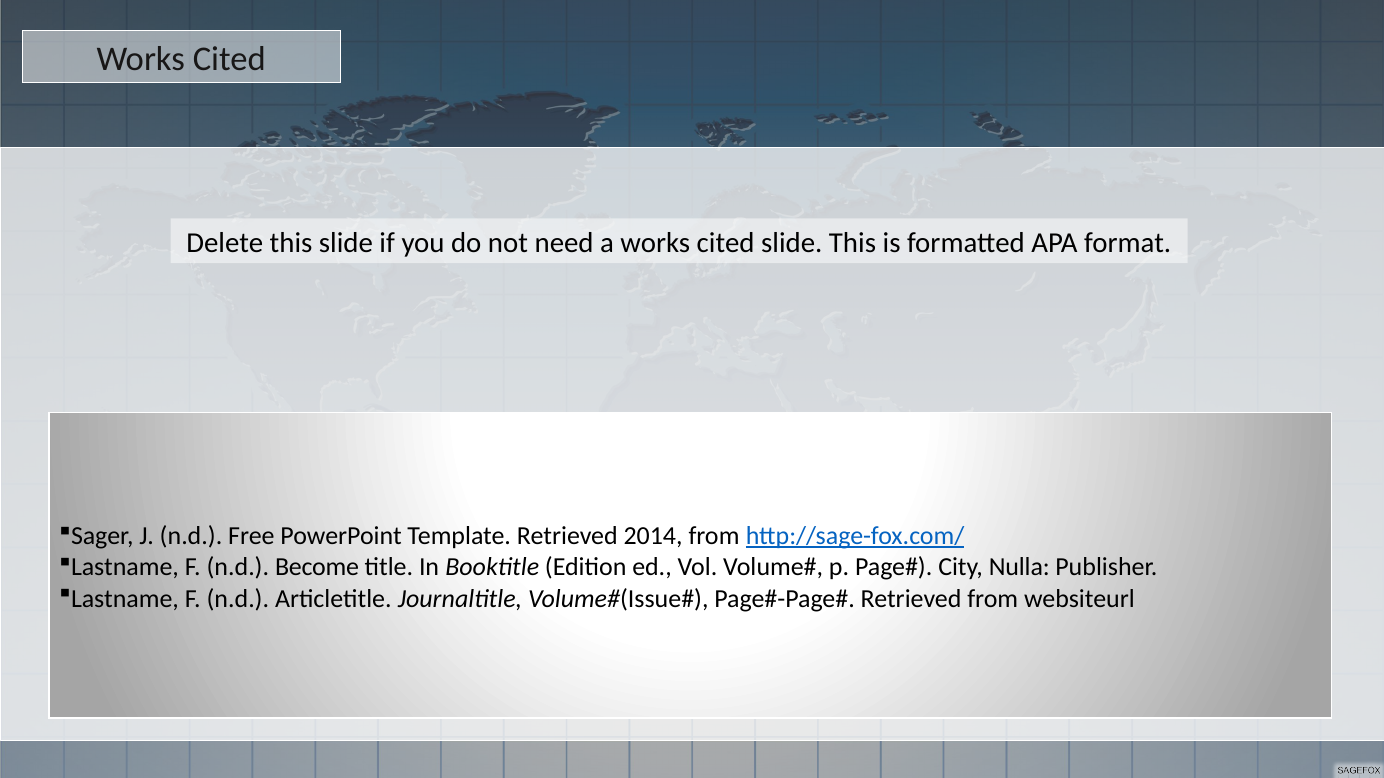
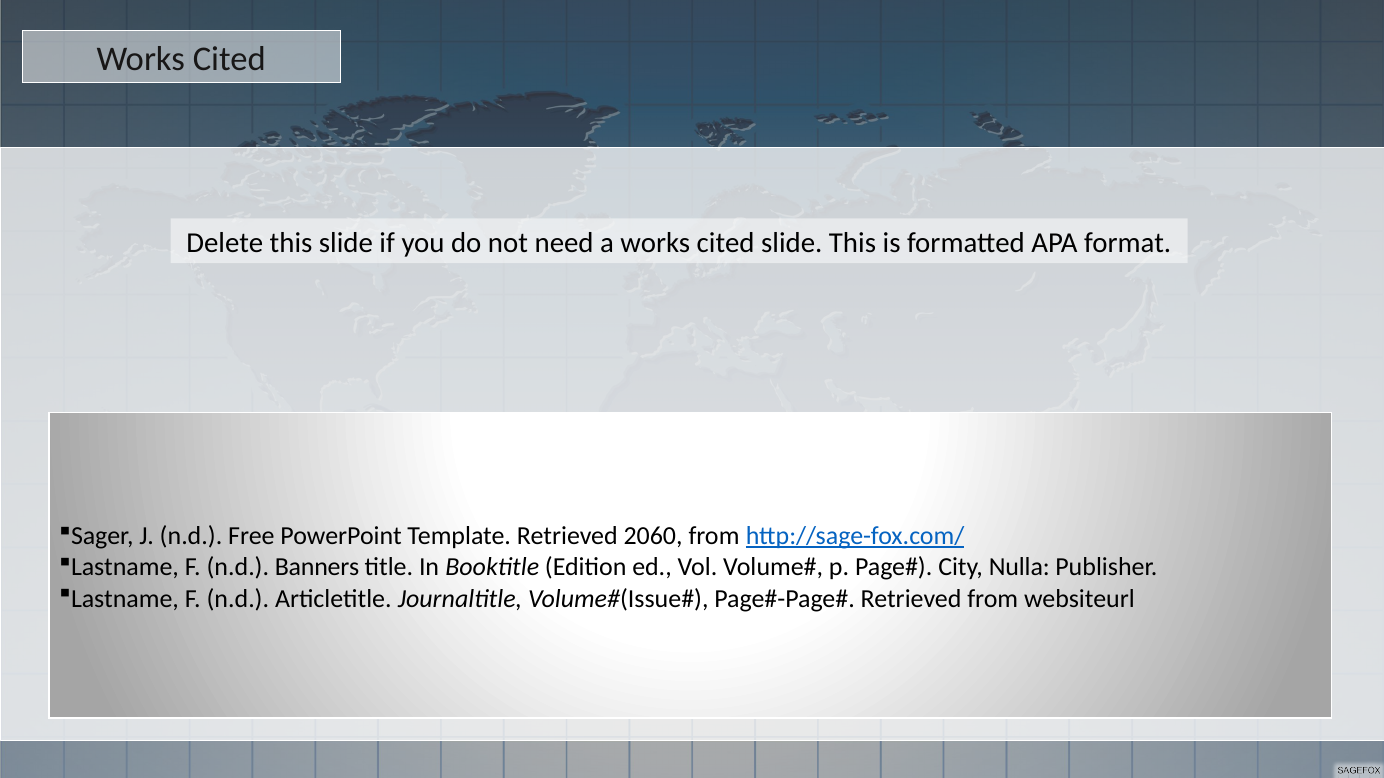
2014: 2014 -> 2060 (653, 536)
Become: Become -> Banners (317, 568)
